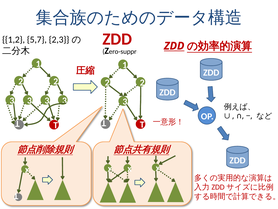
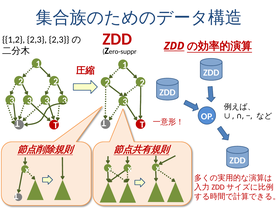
1,2 5,7: 5,7 -> 2,3 (37, 40)
